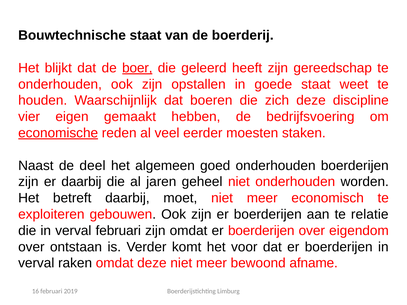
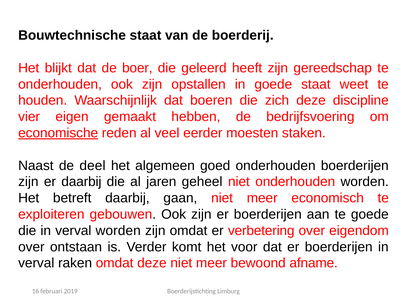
boer underline: present -> none (137, 68)
moet: moet -> gaan (180, 198)
te relatie: relatie -> goede (370, 215)
verval februari: februari -> worden (118, 231)
omdat er boerderijen: boerderijen -> verbetering (261, 231)
